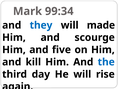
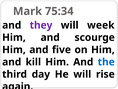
99:34: 99:34 -> 75:34 (59, 11)
they colour: blue -> purple (41, 25)
made: made -> week (101, 25)
